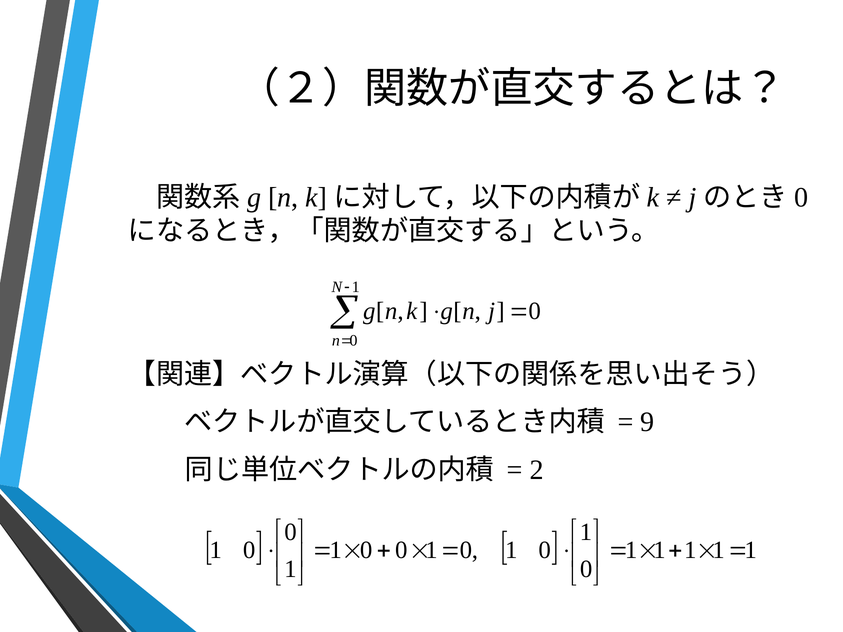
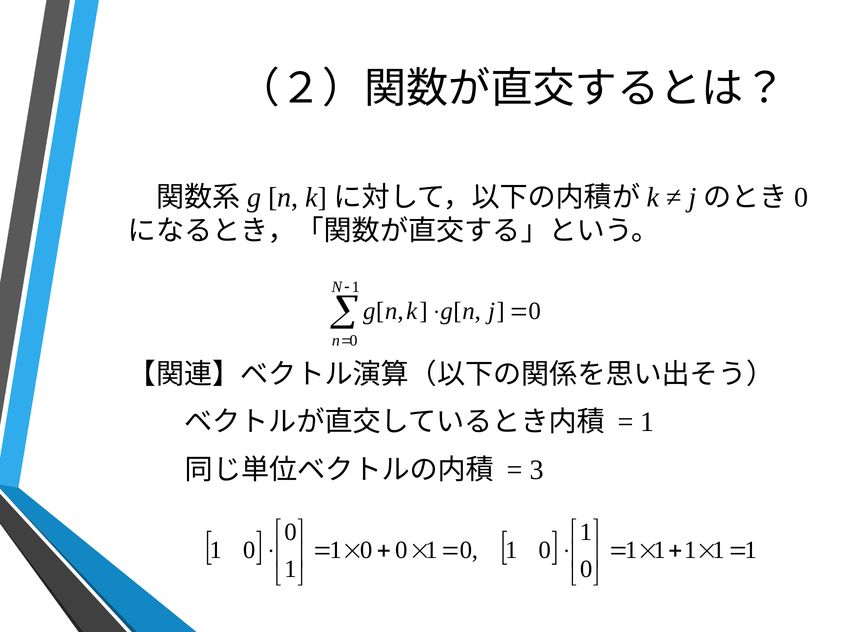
9: 9 -> 1 (647, 422)
2: 2 -> 3 (537, 470)
